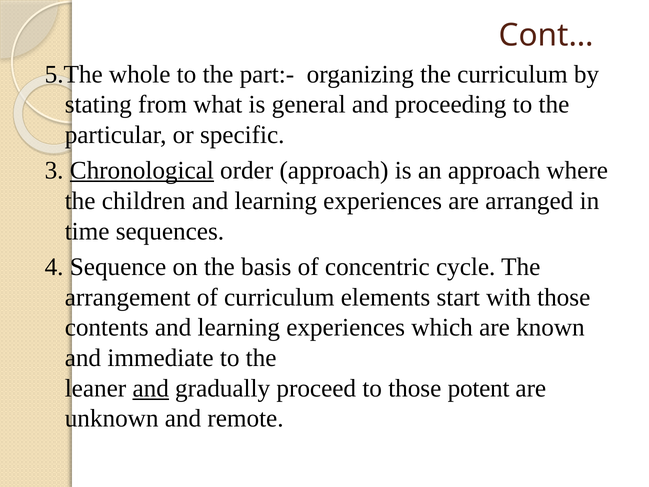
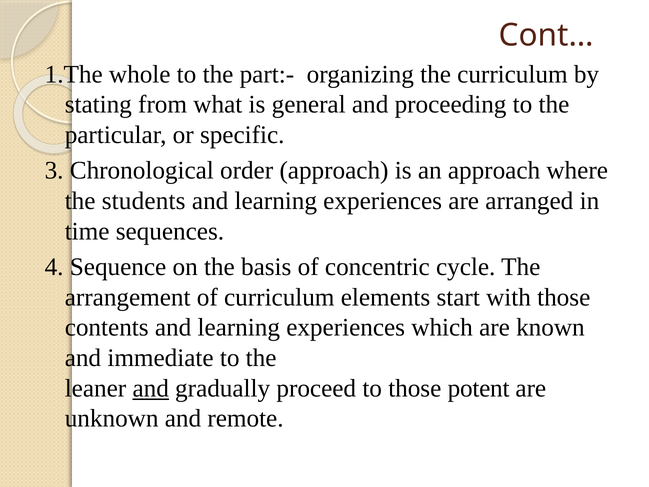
5.The: 5.The -> 1.The (74, 74)
Chronological underline: present -> none (142, 171)
children: children -> students (144, 201)
